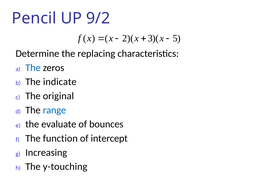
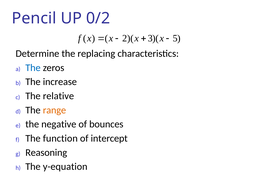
9/2: 9/2 -> 0/2 (98, 18)
indicate: indicate -> increase (60, 82)
original: original -> relative (58, 96)
range colour: blue -> orange (54, 110)
evaluate: evaluate -> negative (59, 124)
Increasing: Increasing -> Reasoning (46, 153)
y-touching: y-touching -> y-equation (65, 167)
